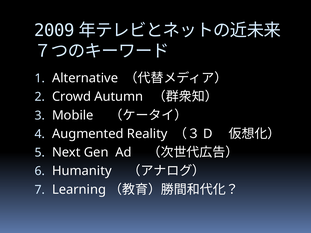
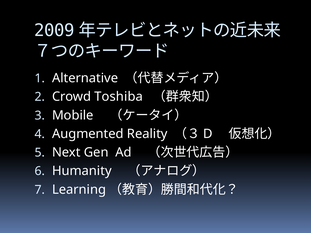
Autumn: Autumn -> Toshiba (119, 97)
